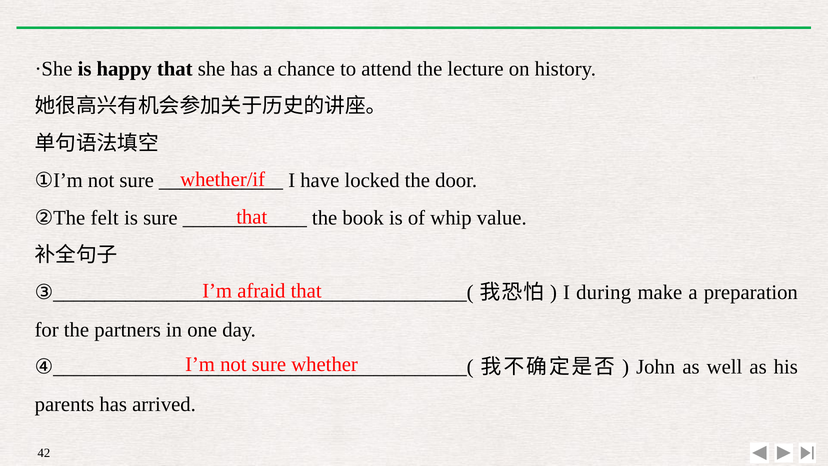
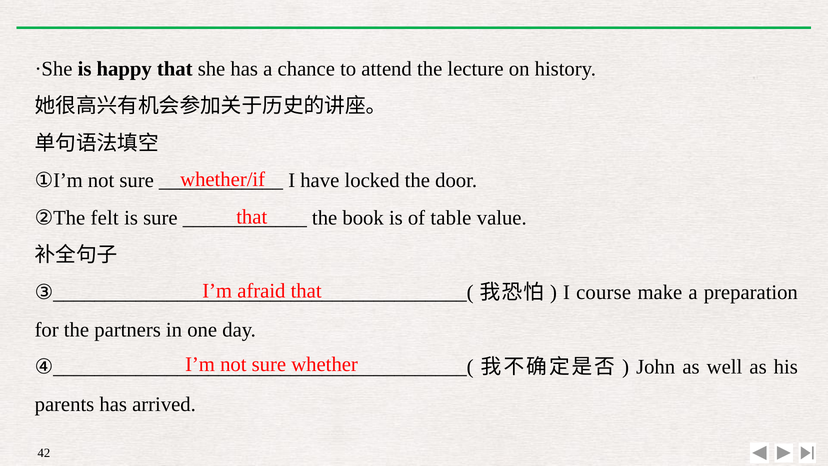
whip: whip -> table (451, 218)
during: during -> course (604, 292)
